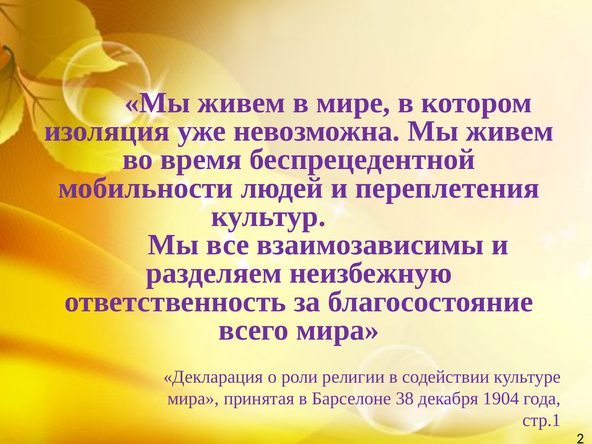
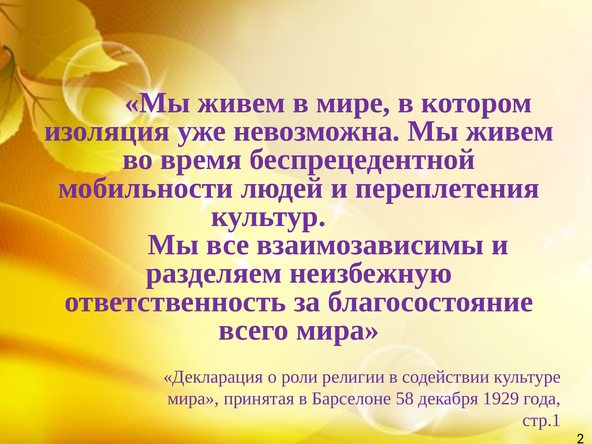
38: 38 -> 58 (405, 399)
1904: 1904 -> 1929 (501, 399)
